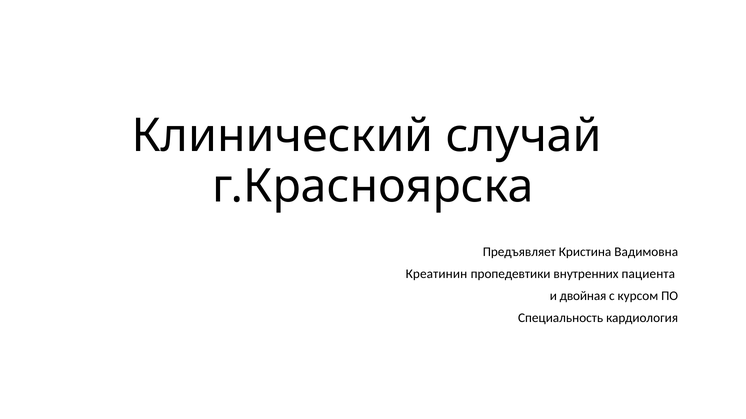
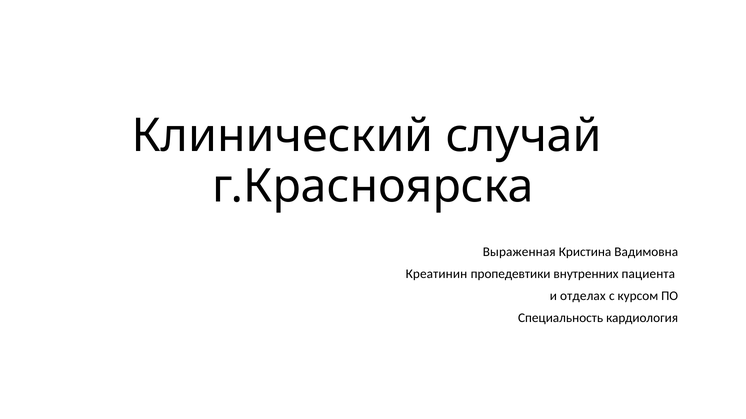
Предъявляет: Предъявляет -> Выраженная (519, 252)
двойная: двойная -> отделах (583, 296)
